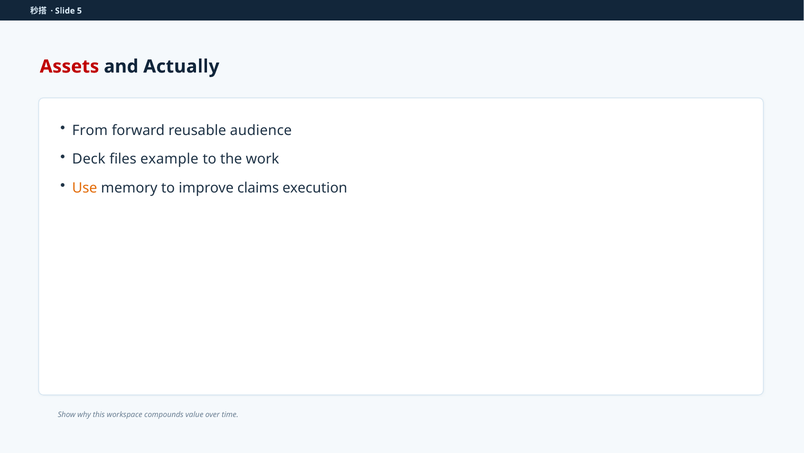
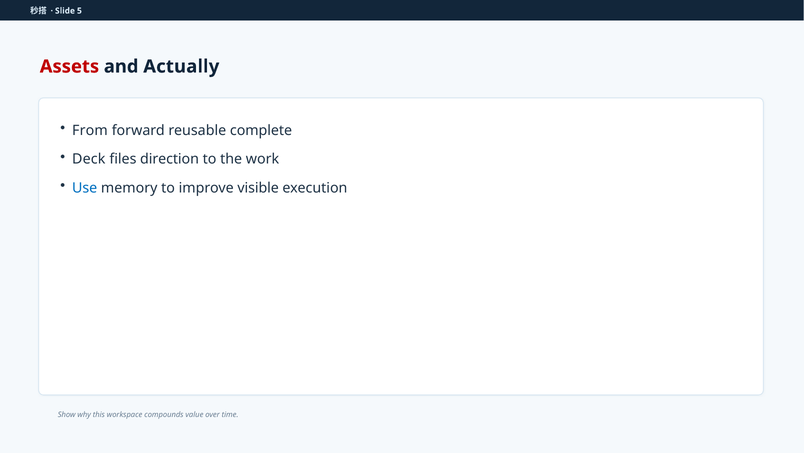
audience: audience -> complete (261, 130)
example: example -> direction (170, 159)
Use colour: orange -> blue (85, 188)
claims: claims -> visible (258, 188)
